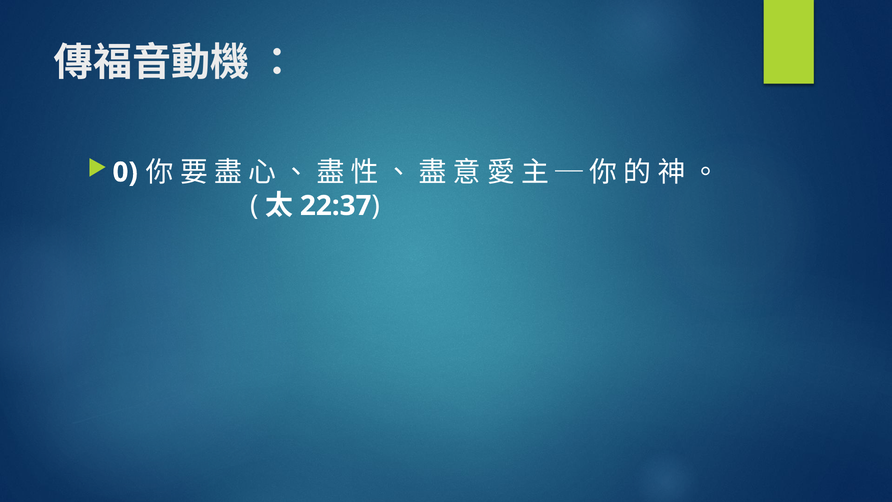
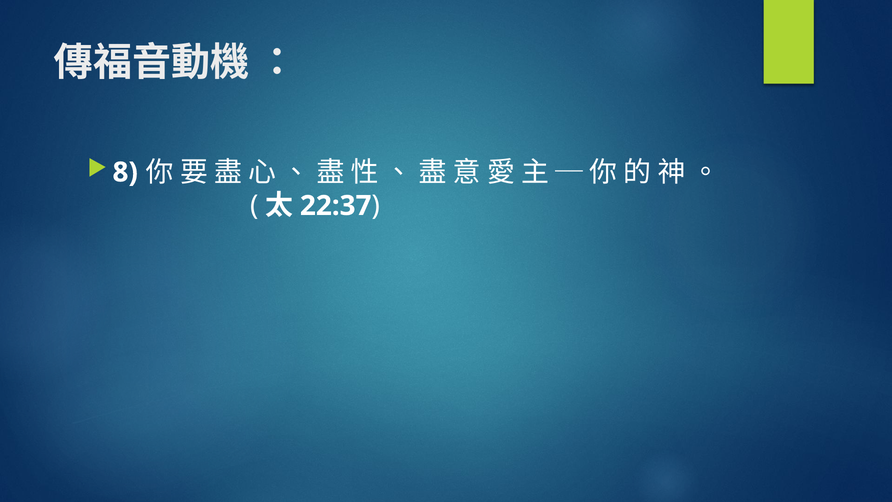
0: 0 -> 8 (125, 172)
